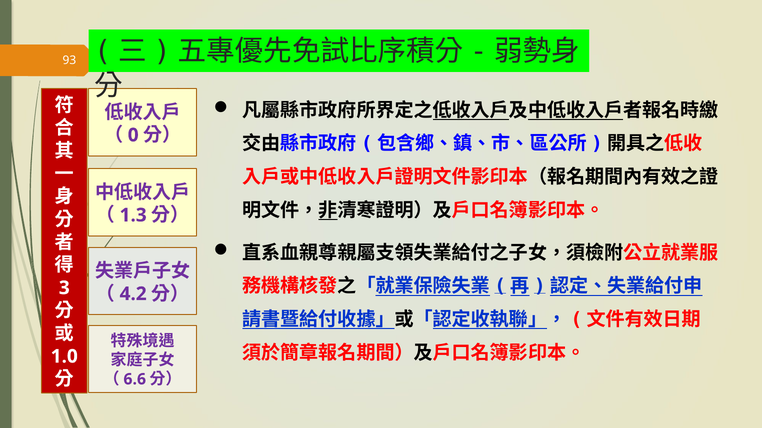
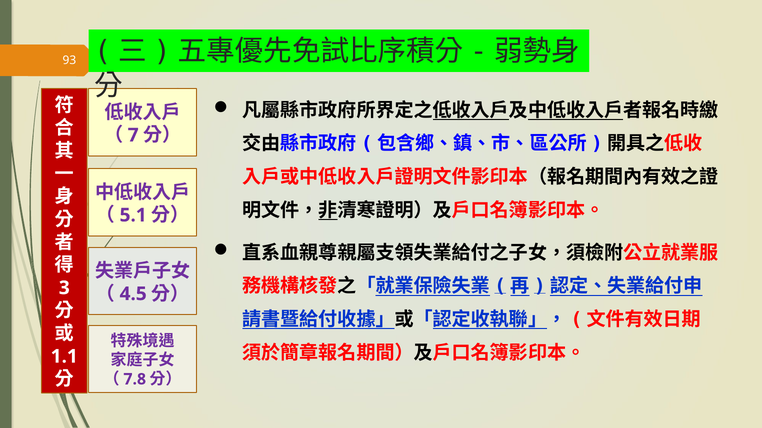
0: 0 -> 7 (133, 135)
1.3: 1.3 -> 5.1 (133, 215)
4.2: 4.2 -> 4.5 (133, 294)
1.0: 1.0 -> 1.1 (64, 357)
6.6: 6.6 -> 7.8 (135, 380)
